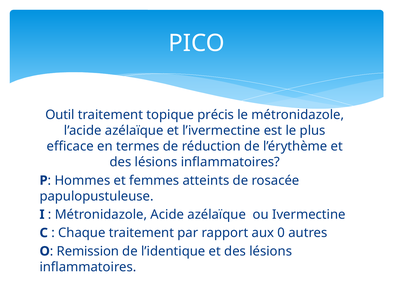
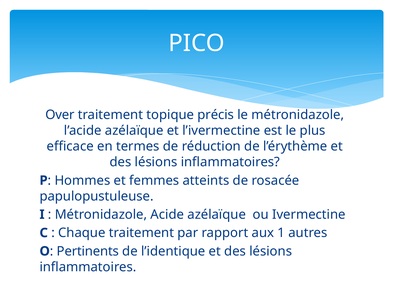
Outil: Outil -> Over (60, 115)
0: 0 -> 1 (281, 233)
Remission: Remission -> Pertinents (88, 251)
